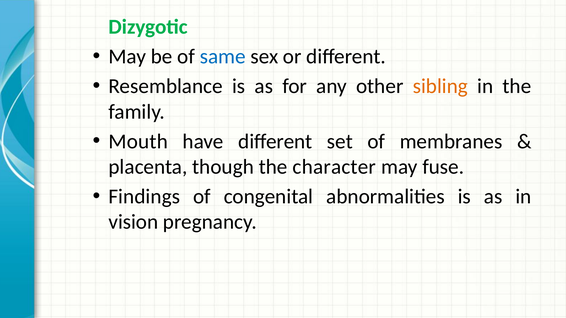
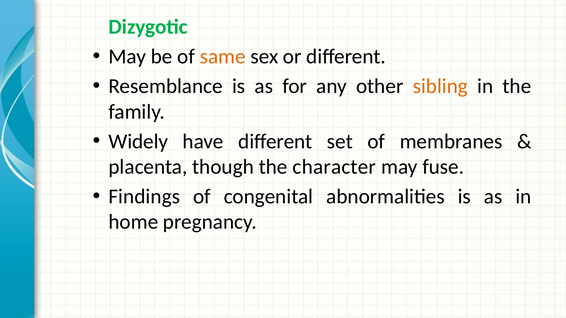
same colour: blue -> orange (223, 57)
Mouth: Mouth -> Widely (138, 142)
vision: vision -> home (133, 222)
